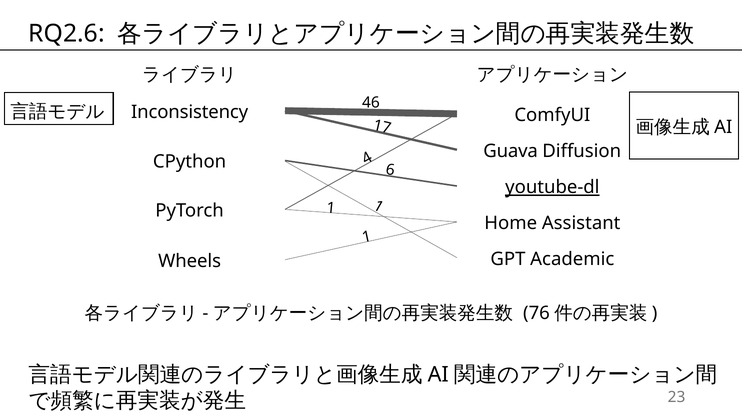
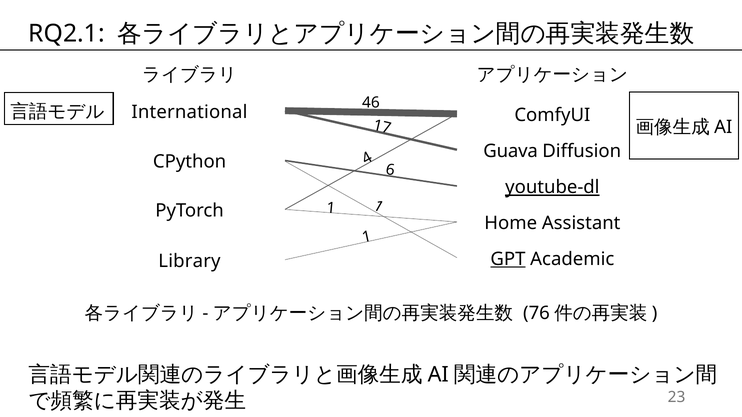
RQ2.6: RQ2.6 -> RQ2.1 (67, 34)
Inconsistency: Inconsistency -> International (189, 112)
GPT underline: none -> present (508, 259)
Wheels: Wheels -> Library (189, 261)
